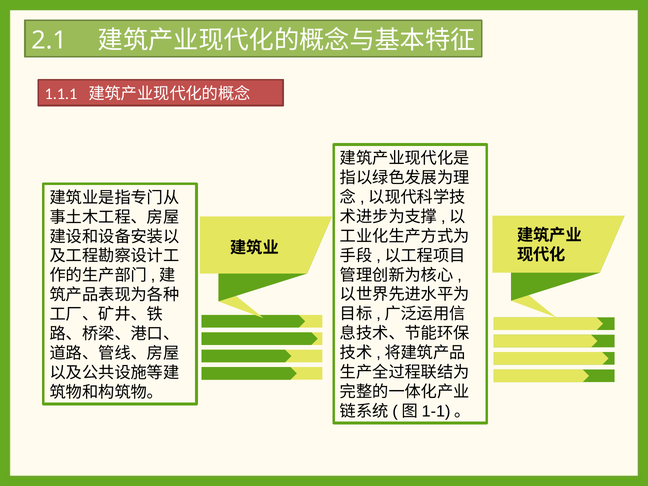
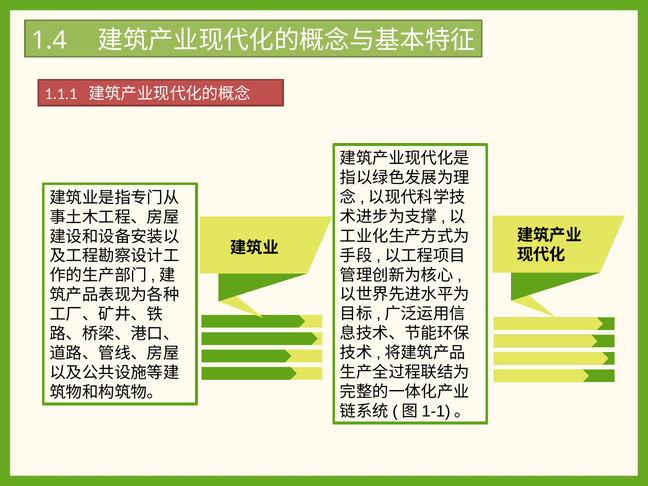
2.1: 2.1 -> 1.4 (49, 40)
